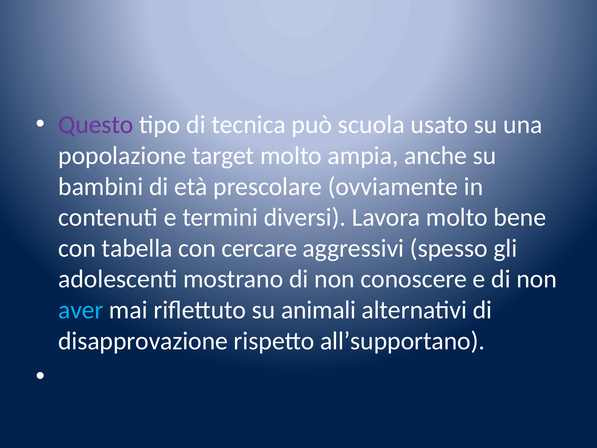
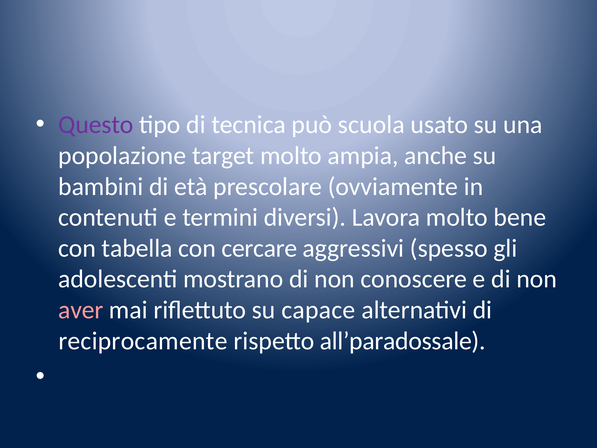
aver colour: light blue -> pink (81, 310)
animali: animali -> capace (318, 310)
disapprovazione: disapprovazione -> reciprocamente (143, 341)
all’supportano: all’supportano -> all’paradossale (403, 341)
